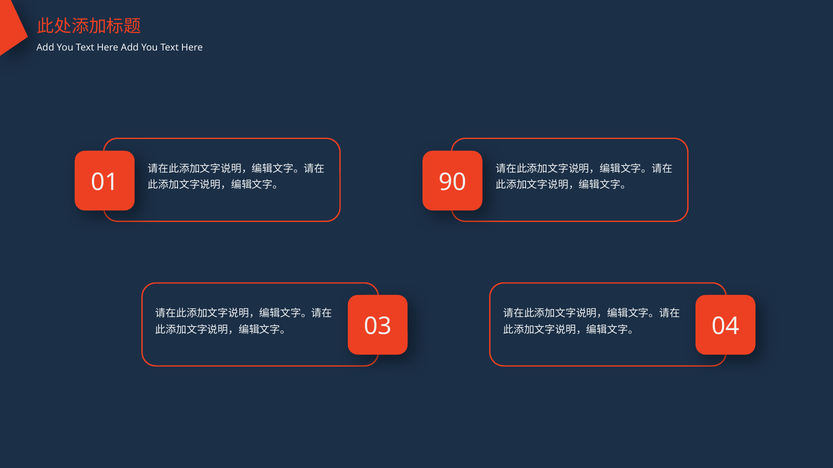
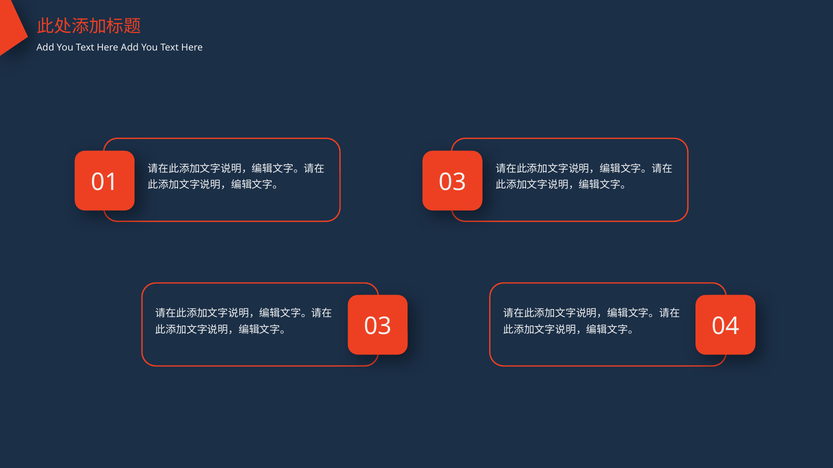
90: 90 -> 03 (452, 183)
